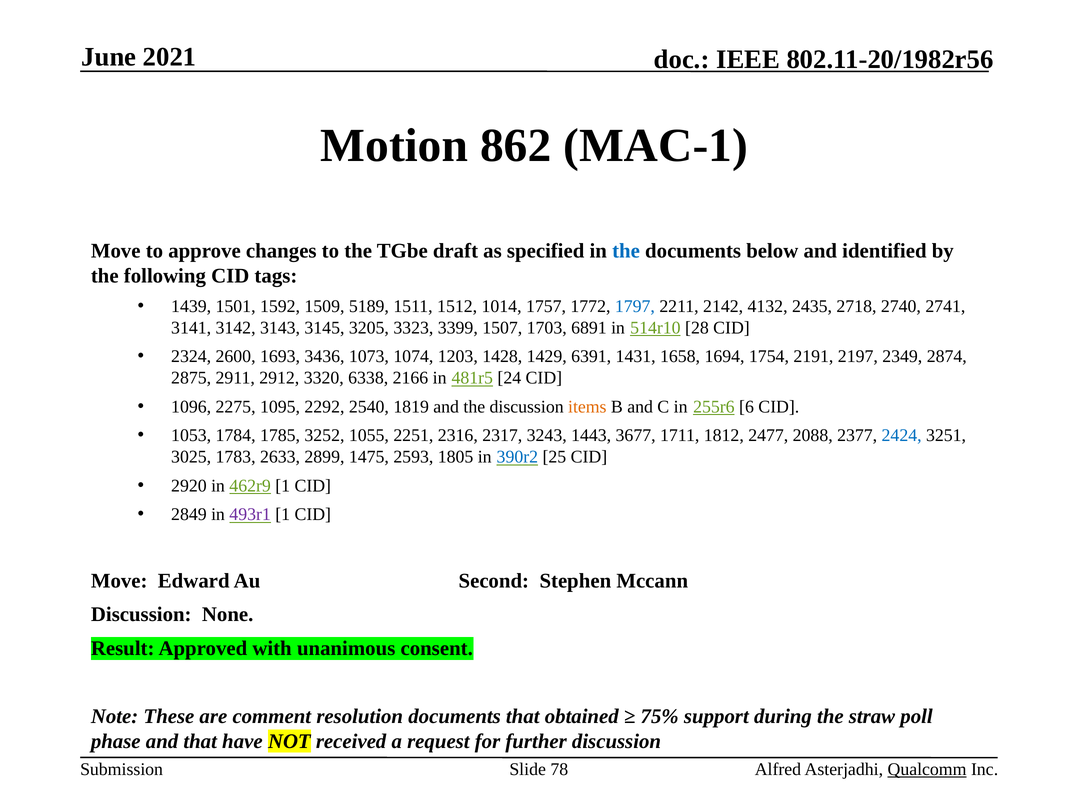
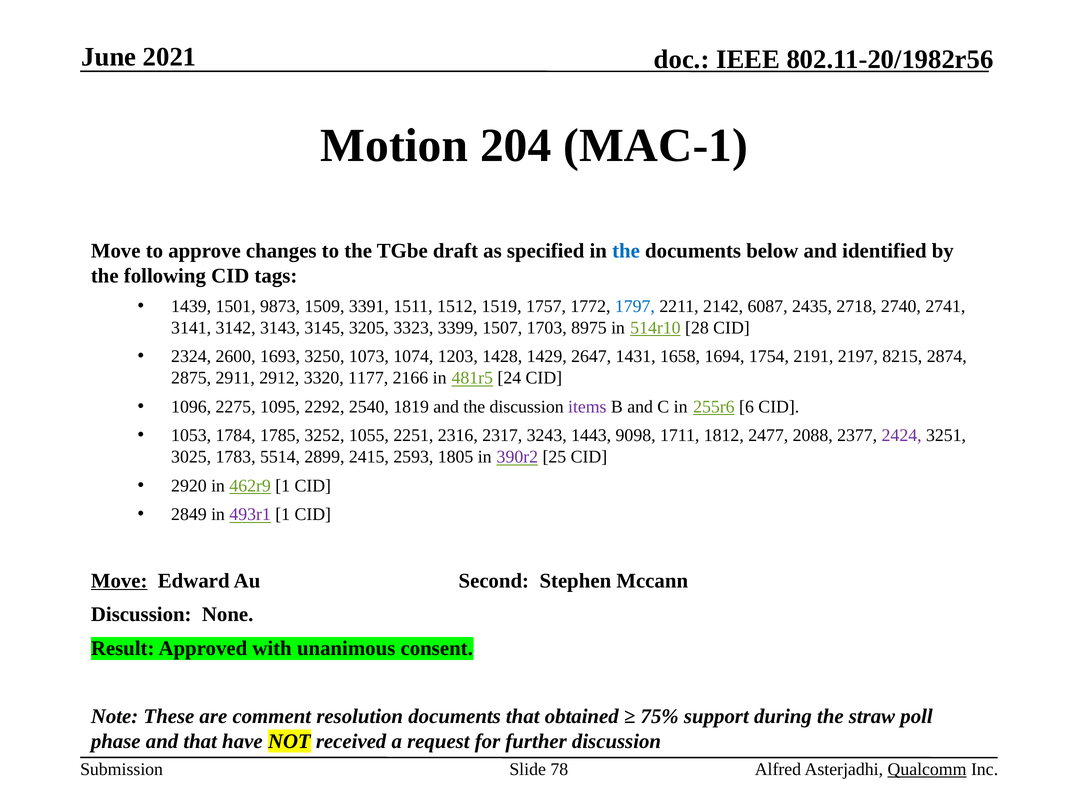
862: 862 -> 204 (516, 146)
1592: 1592 -> 9873 (280, 306)
5189: 5189 -> 3391 (369, 306)
1014: 1014 -> 1519 (502, 306)
4132: 4132 -> 6087 (768, 306)
6891: 6891 -> 8975 (589, 328)
3436: 3436 -> 3250 (324, 356)
6391: 6391 -> 2647 (591, 356)
2349: 2349 -> 8215 (902, 356)
6338: 6338 -> 1177 (368, 378)
items colour: orange -> purple (587, 407)
3677: 3677 -> 9098 (636, 435)
2424 colour: blue -> purple (902, 435)
2633: 2633 -> 5514 (280, 457)
1475: 1475 -> 2415 (369, 457)
390r2 colour: blue -> purple (517, 457)
Move underline: none -> present (119, 580)
